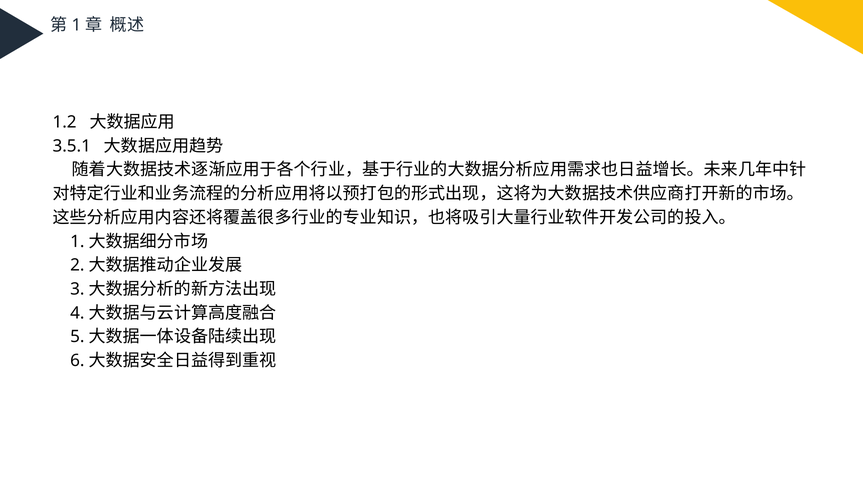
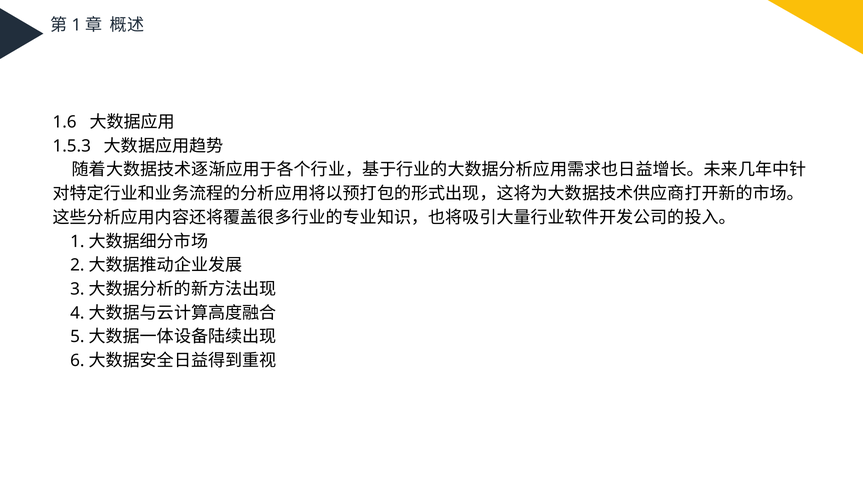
1.2: 1.2 -> 1.6 (65, 122)
3.5.1: 3.5.1 -> 1.5.3 (72, 146)
